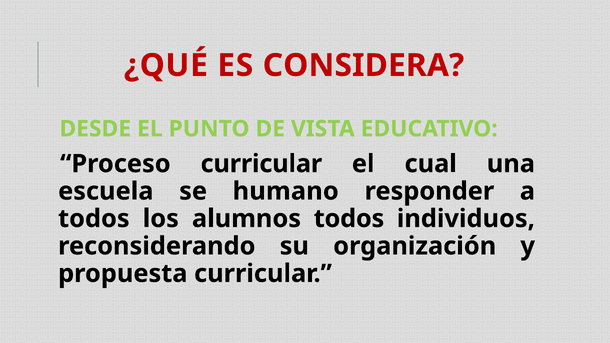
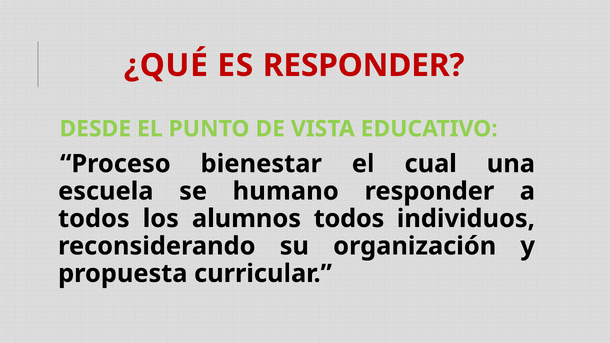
ES CONSIDERA: CONSIDERA -> RESPONDER (364, 65)
Proceso curricular: curricular -> bienestar (261, 164)
